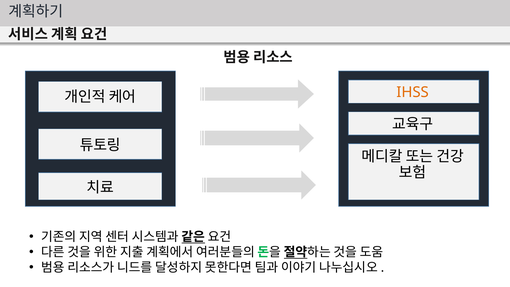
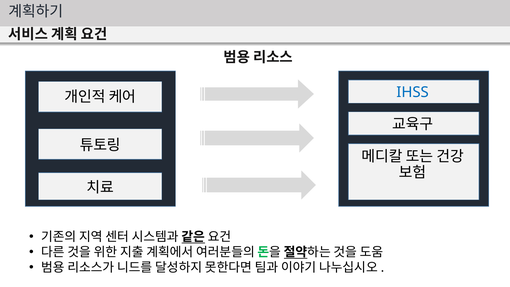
IHSS colour: orange -> blue (413, 92)
